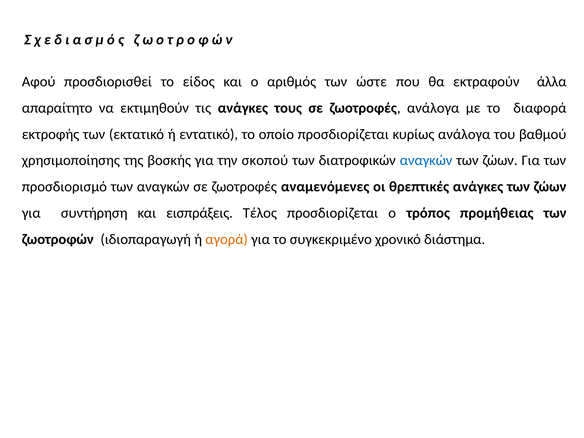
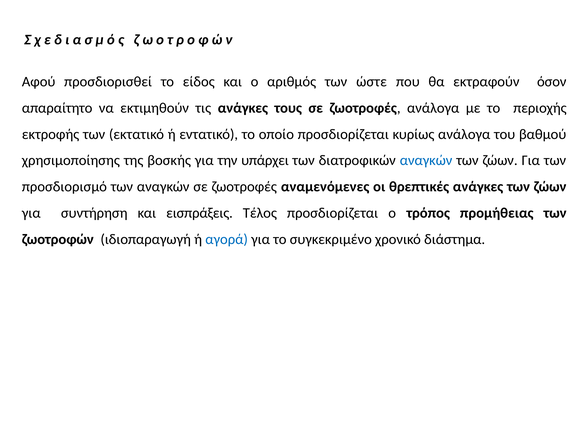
άλλα: άλλα -> όσον (552, 82)
διαφορά: διαφορά -> περιοχής (540, 108)
σκοπού: σκοπού -> υπάρχει (265, 160)
αγορά colour: orange -> blue (227, 239)
